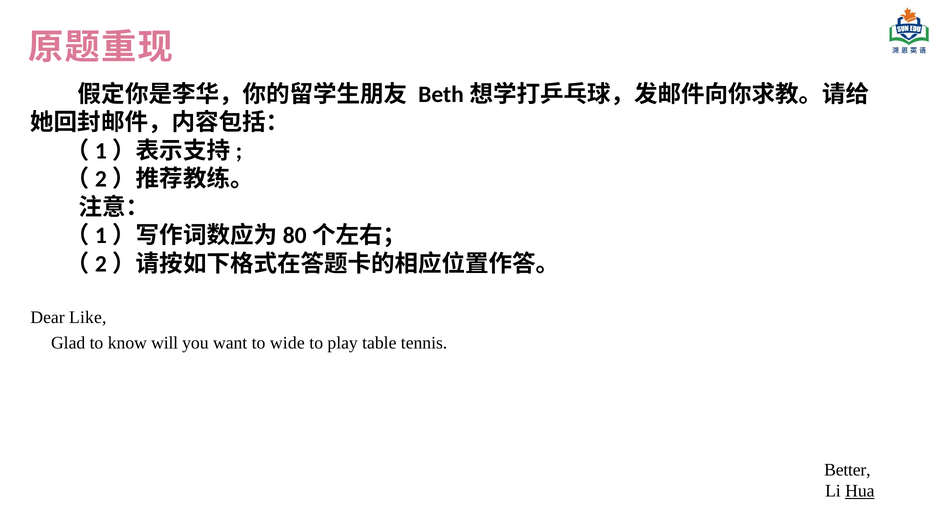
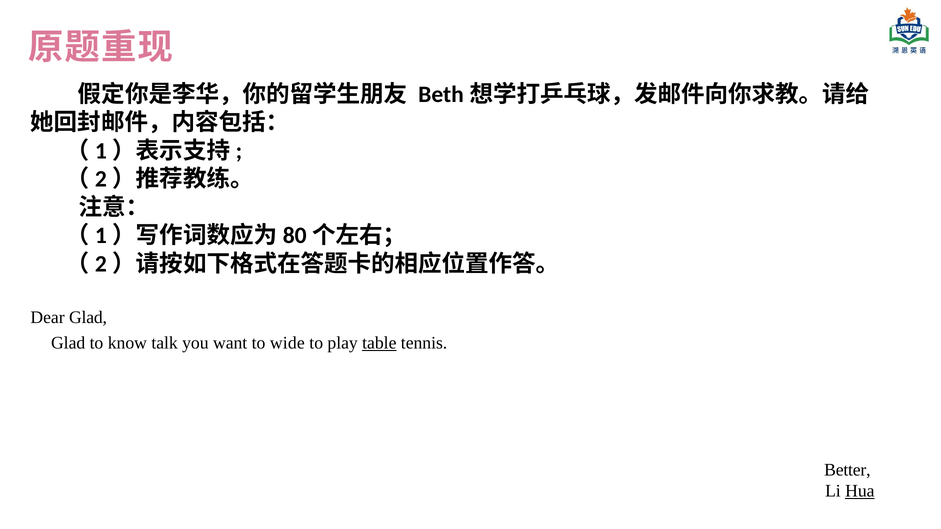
Dear Like: Like -> Glad (88, 318)
will: will -> talk (165, 343)
table underline: none -> present (379, 343)
